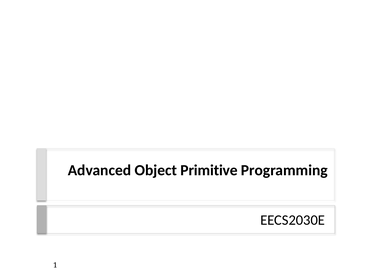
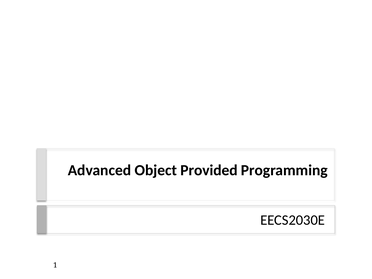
Primitive: Primitive -> Provided (209, 170)
